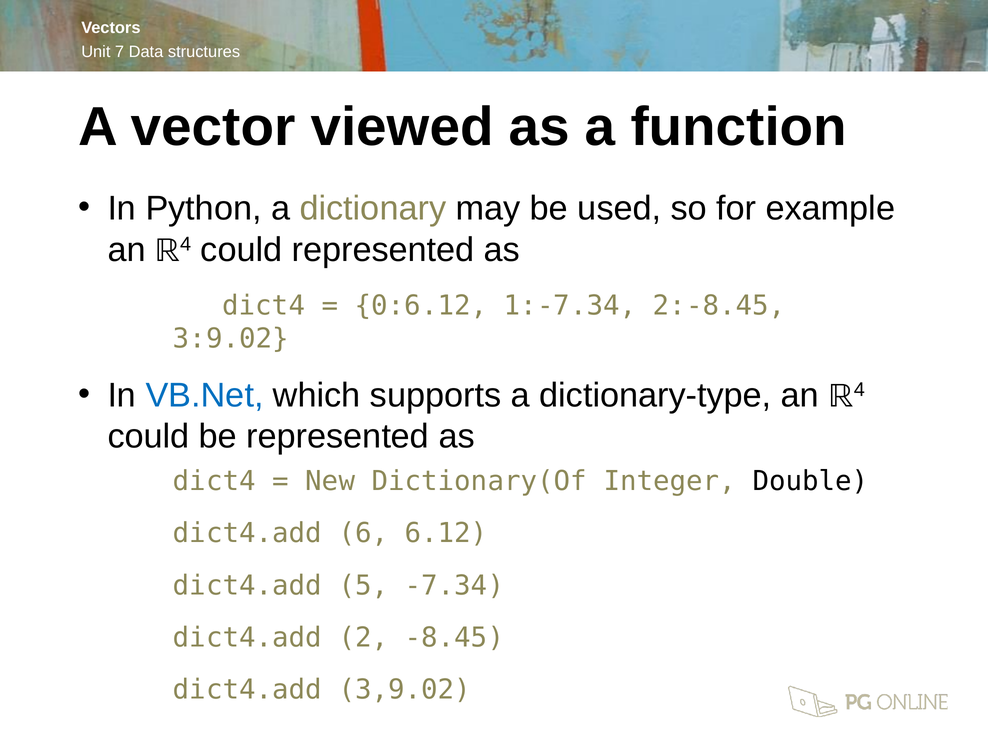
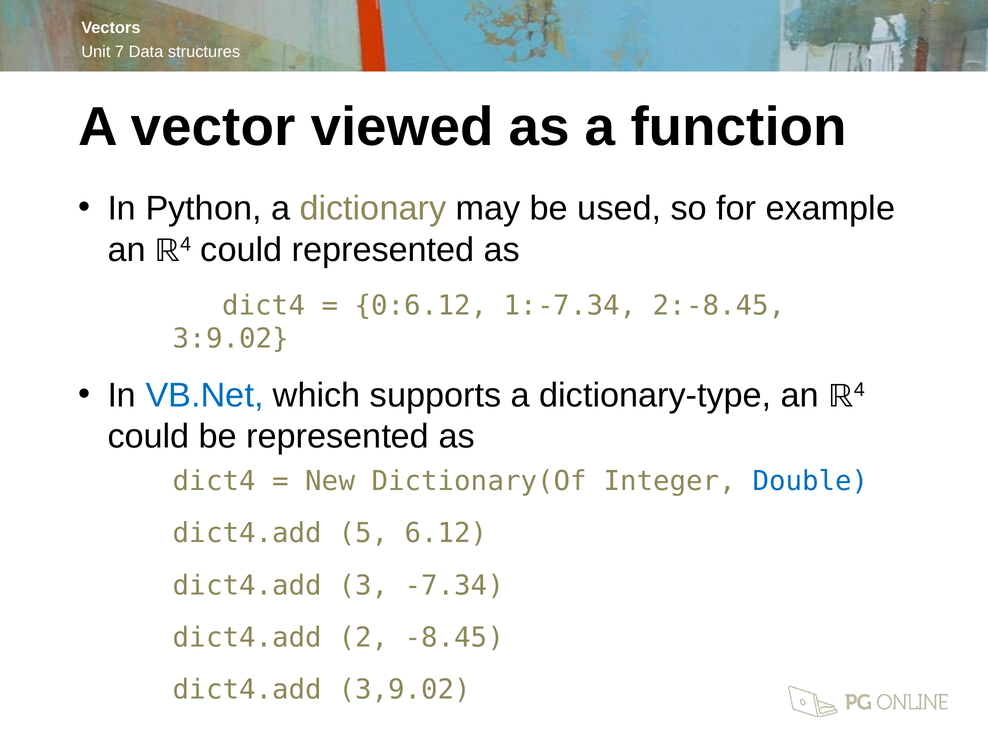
Double colour: black -> blue (810, 481)
6: 6 -> 5 (363, 533)
5: 5 -> 3 (363, 586)
